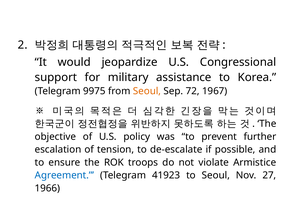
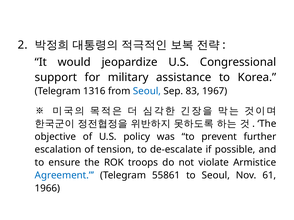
9975: 9975 -> 1316 (94, 91)
Seoul colour: orange -> blue (147, 91)
72: 72 -> 83 (193, 91)
41923: 41923 -> 55861 (166, 176)
27: 27 -> 61 (269, 176)
